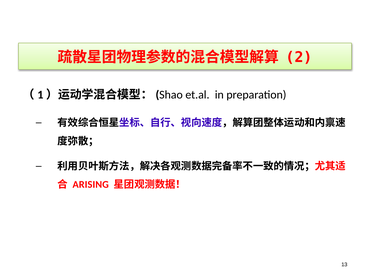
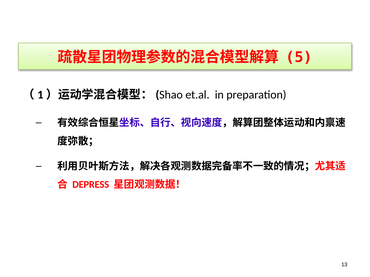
2: 2 -> 5 (299, 57)
ARISING: ARISING -> DEPRESS (91, 185)
